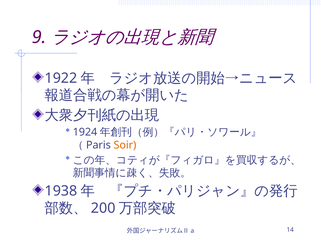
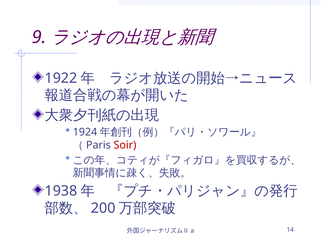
Soir colour: orange -> red (125, 145)
